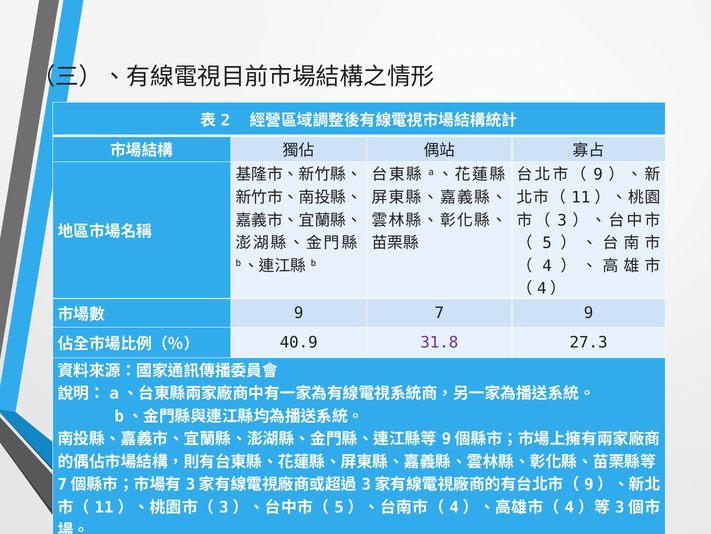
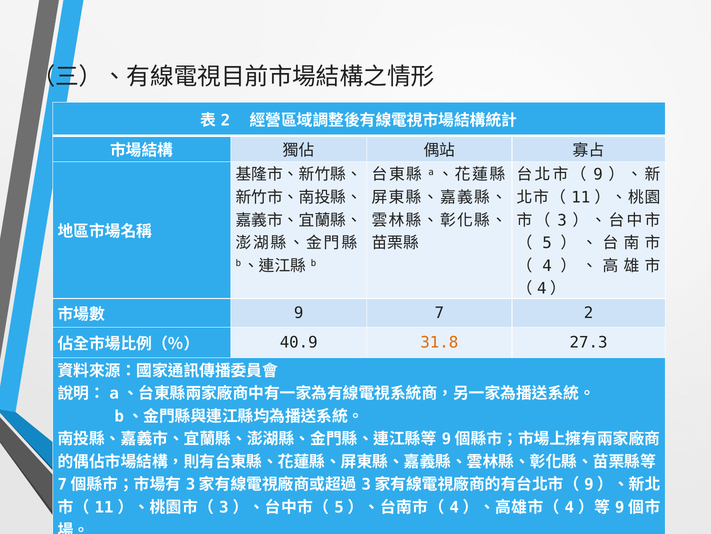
7 9: 9 -> 2 (589, 313)
31.8 colour: purple -> orange (439, 342)
3: 3 -> 9 (620, 507)
